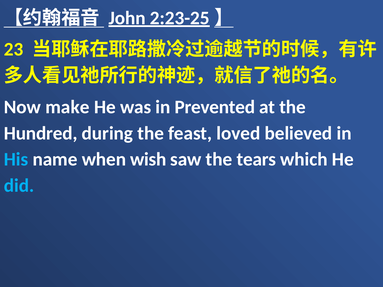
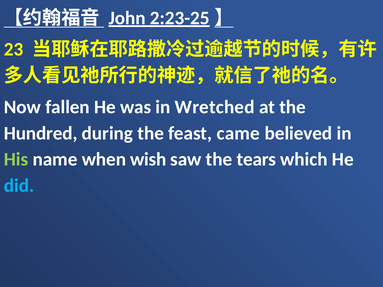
make: make -> fallen (68, 107)
Prevented: Prevented -> Wretched (215, 107)
loved: loved -> came (238, 133)
His colour: light blue -> light green (16, 160)
